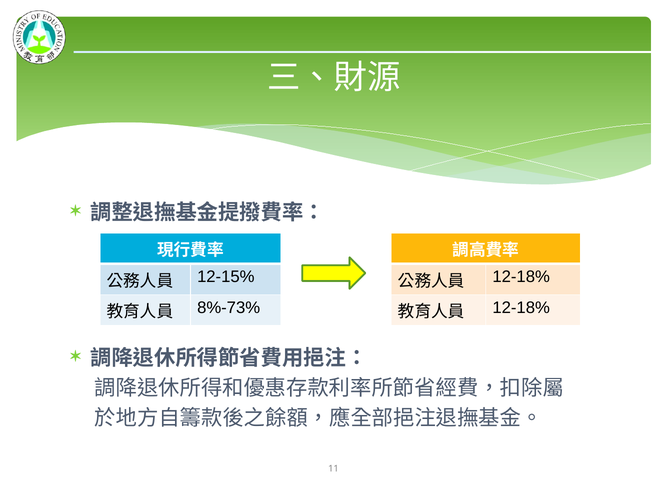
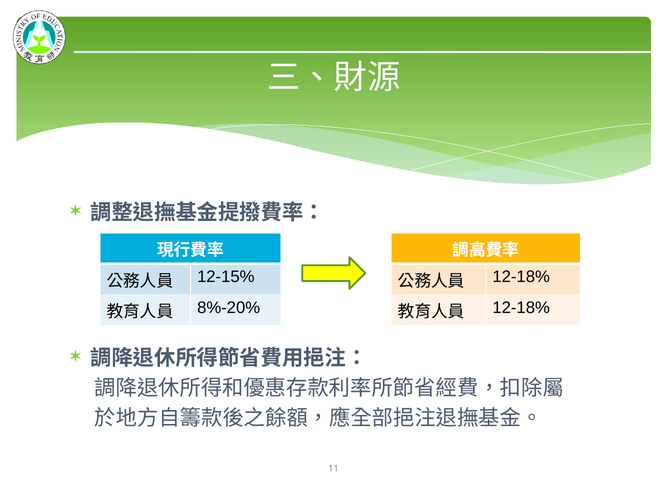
8%-73%: 8%-73% -> 8%-20% (229, 308)
